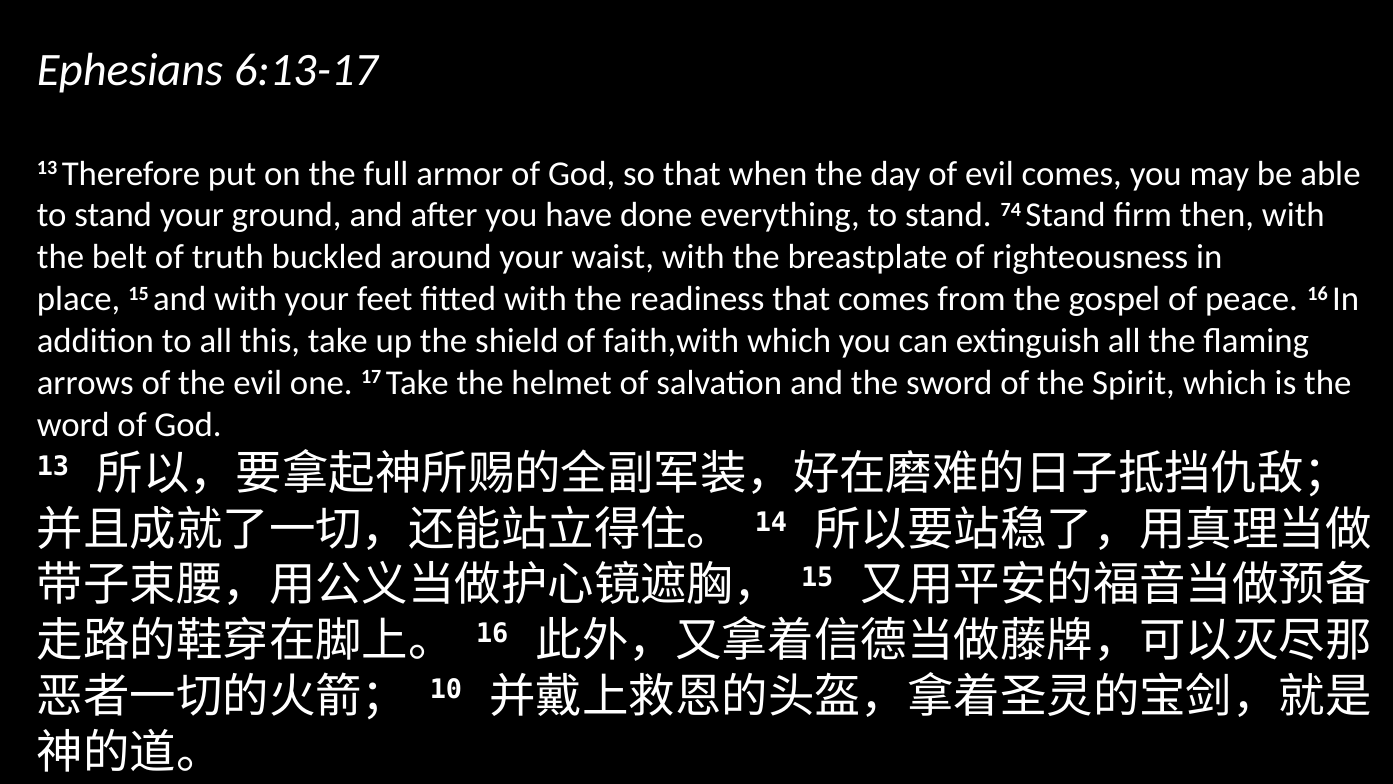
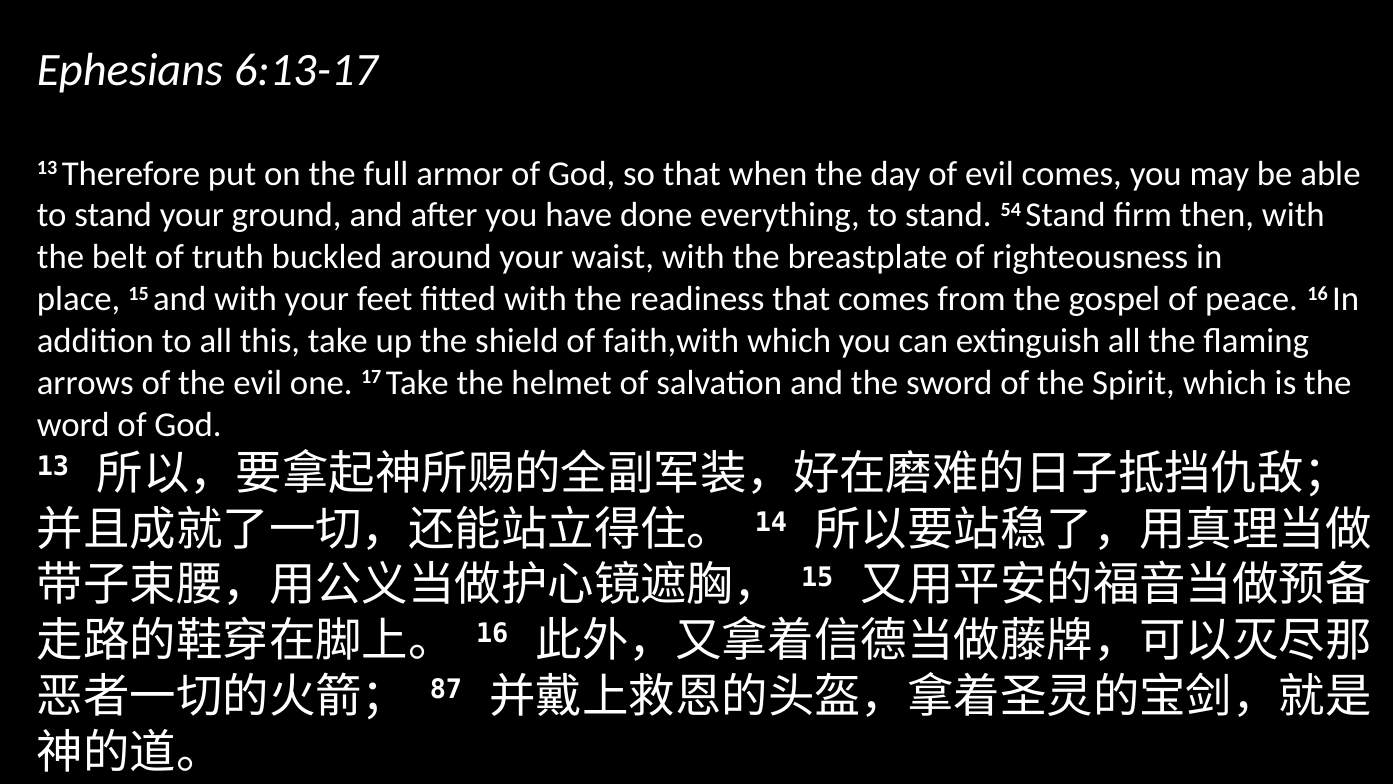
74: 74 -> 54 (1011, 210)
10: 10 -> 87 (446, 689)
